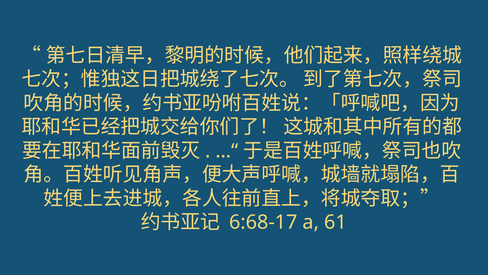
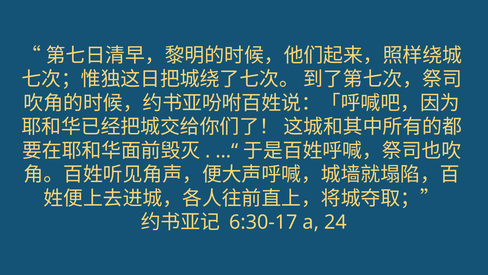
6:68-17: 6:68-17 -> 6:30-17 (263, 222)
61: 61 -> 24 (336, 222)
